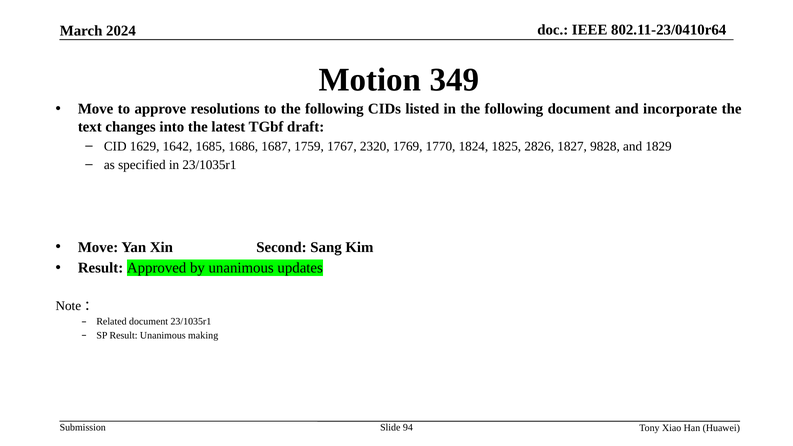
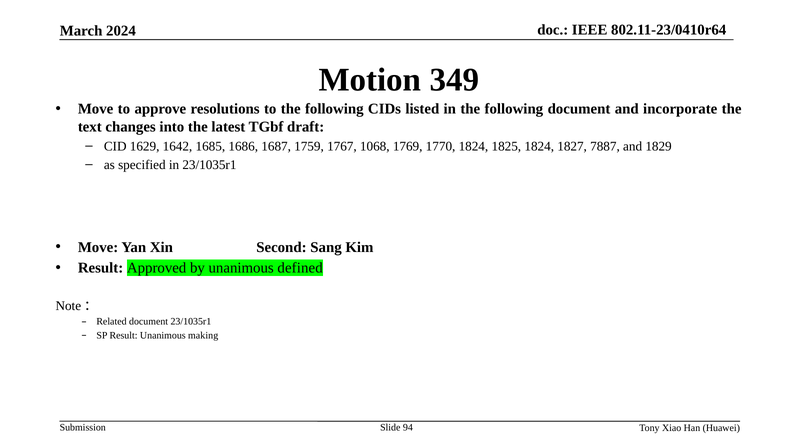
2320: 2320 -> 1068 (375, 146)
1825 2826: 2826 -> 1824 (539, 146)
9828: 9828 -> 7887 (605, 146)
updates: updates -> defined (300, 268)
